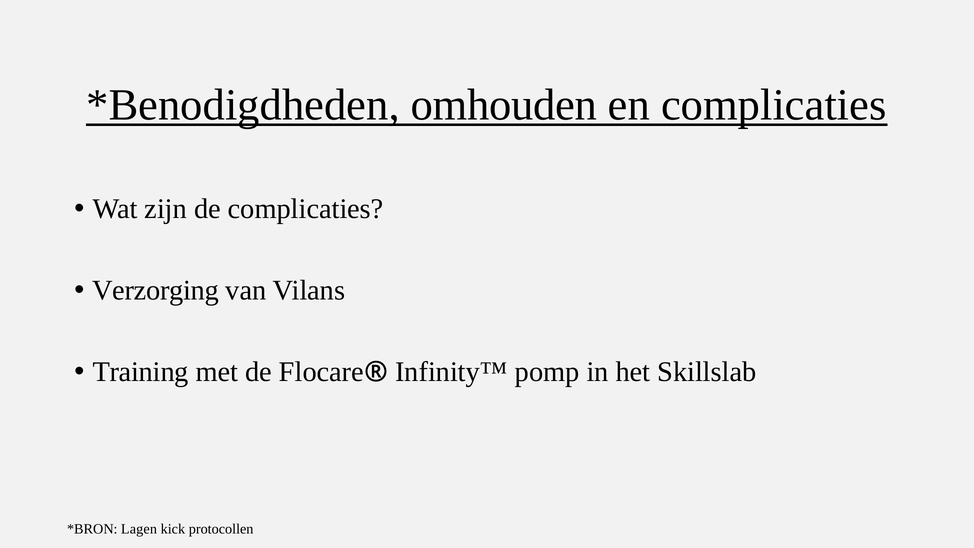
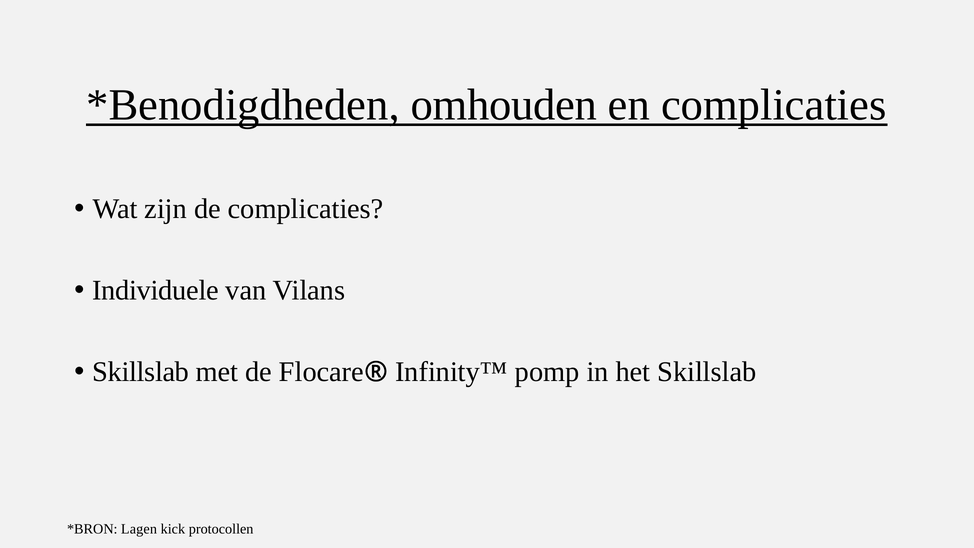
Verzorging: Verzorging -> Individuele (156, 290)
Training: Training -> Skillslab (141, 372)
